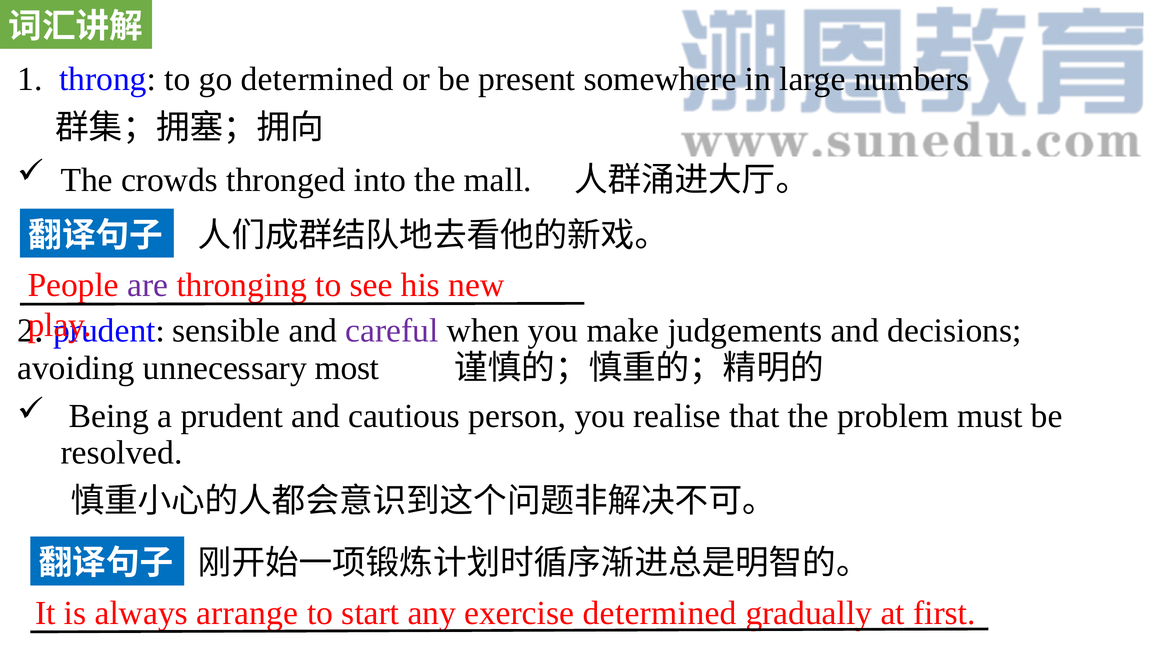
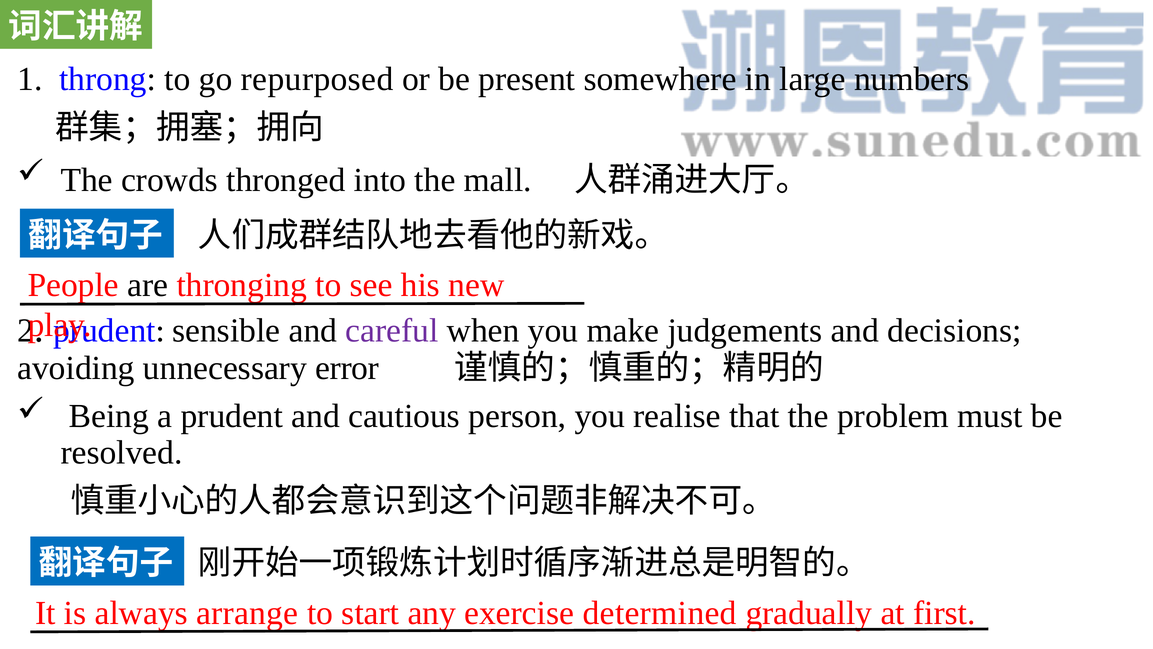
go determined: determined -> repurposed (317, 79)
are colour: purple -> black (148, 285)
most: most -> error (347, 368)
